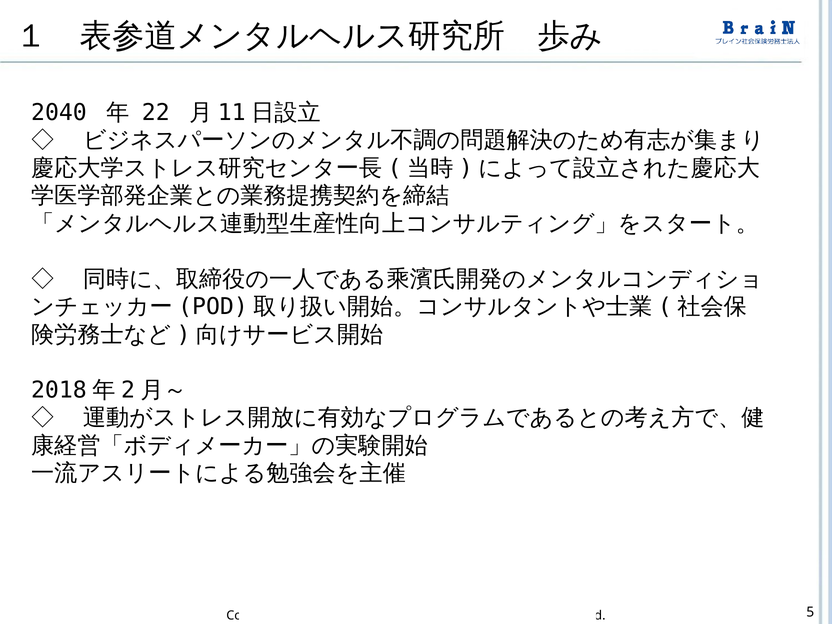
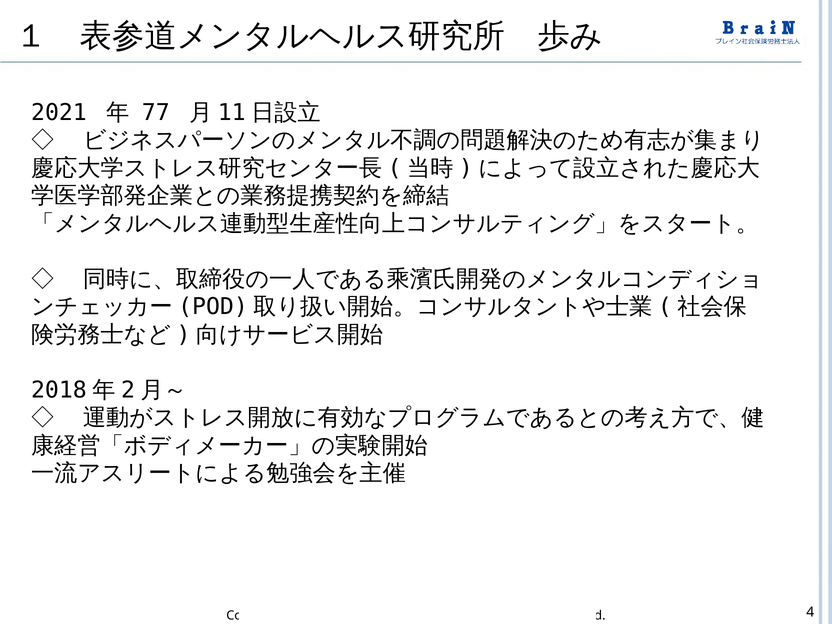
2040: 2040 -> 2021 (59, 112)
22: 22 -> 77 (156, 112)
5: 5 -> 4 (810, 612)
